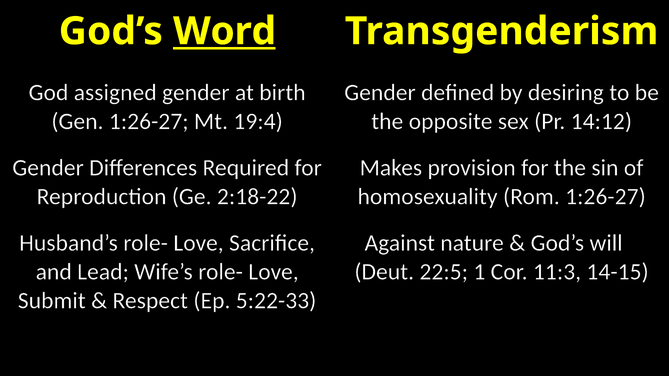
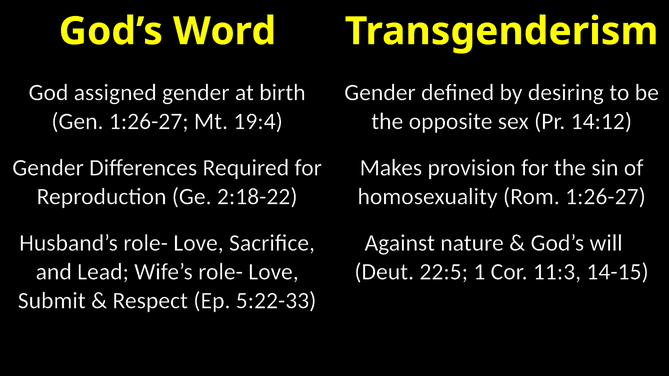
Word underline: present -> none (225, 31)
